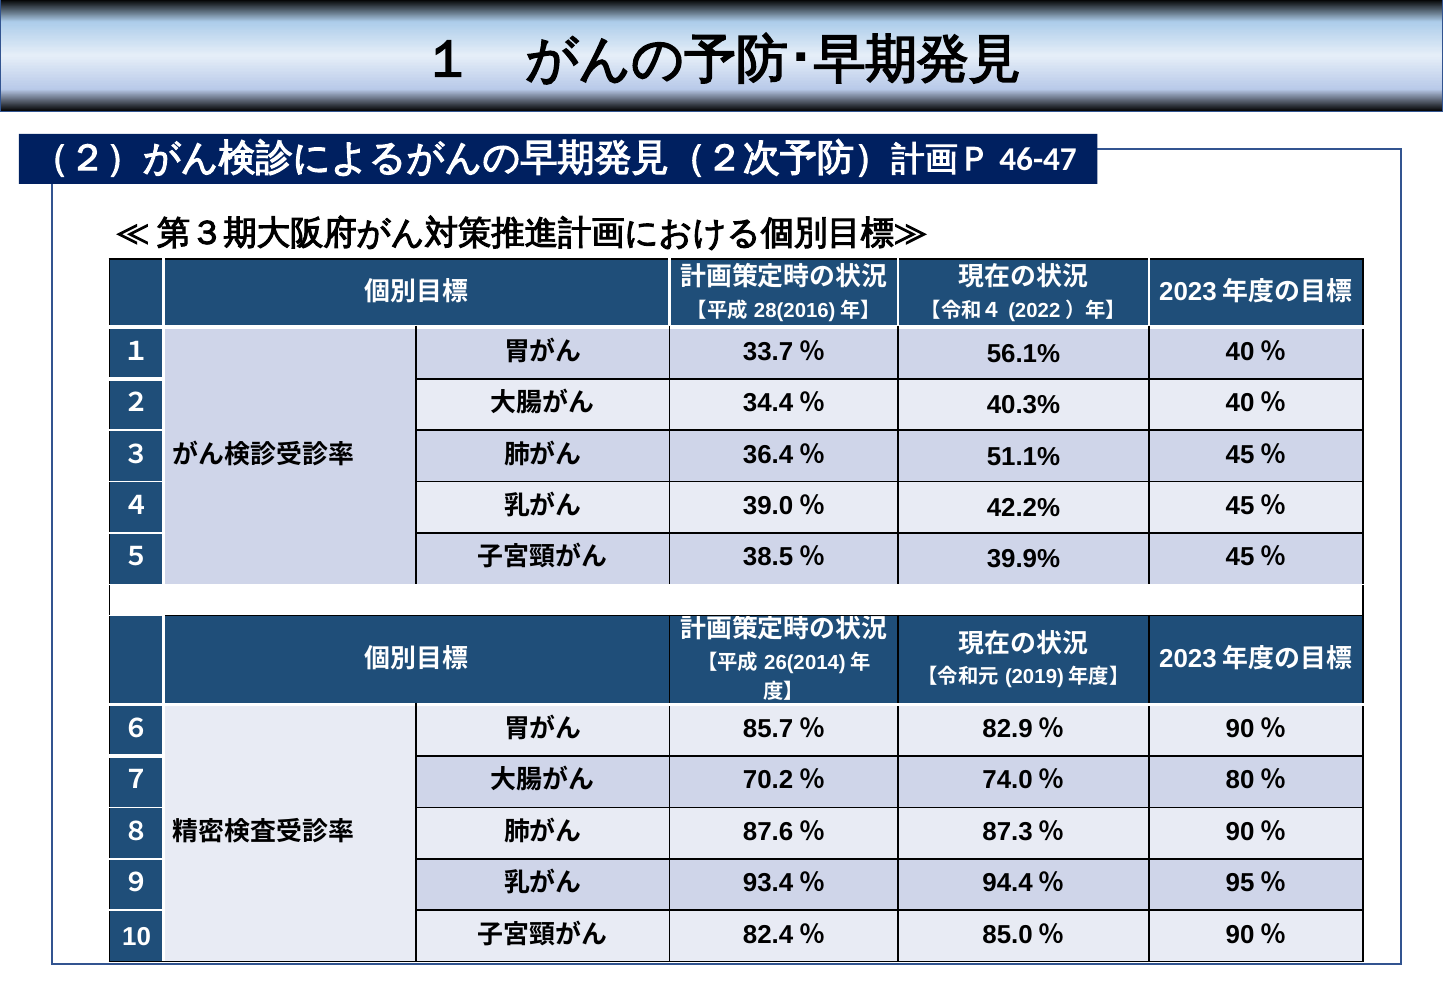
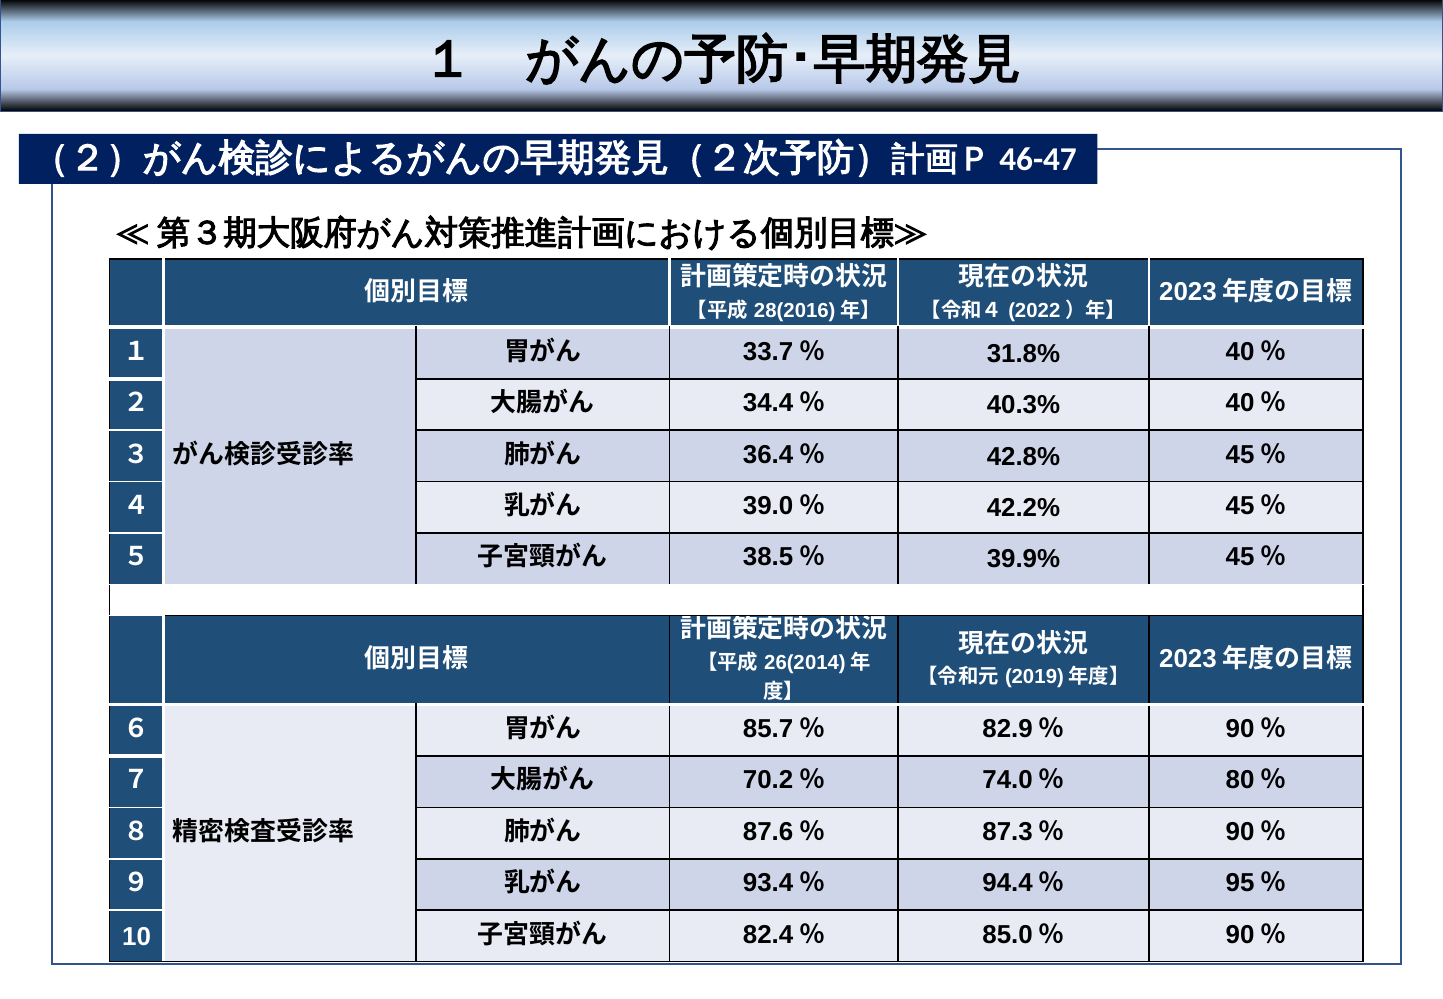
56.1%: 56.1% -> 31.8% (1023, 354)
51.1%: 51.1% -> 42.8% (1023, 457)
